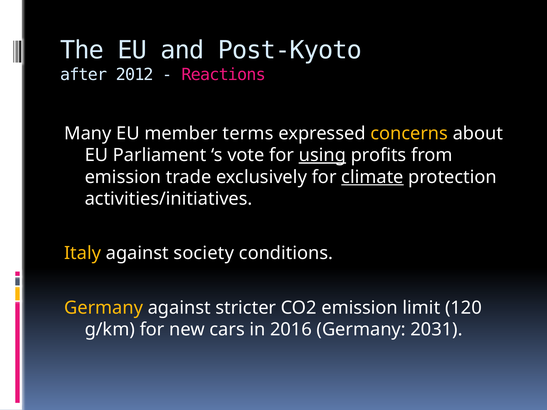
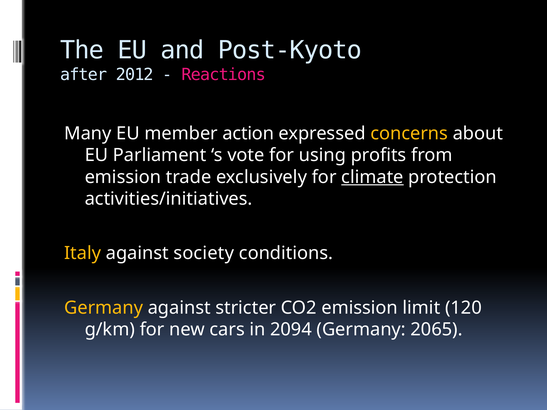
terms: terms -> action (248, 133)
using underline: present -> none (322, 155)
2016: 2016 -> 2094 (291, 330)
2031: 2031 -> 2065 (437, 330)
